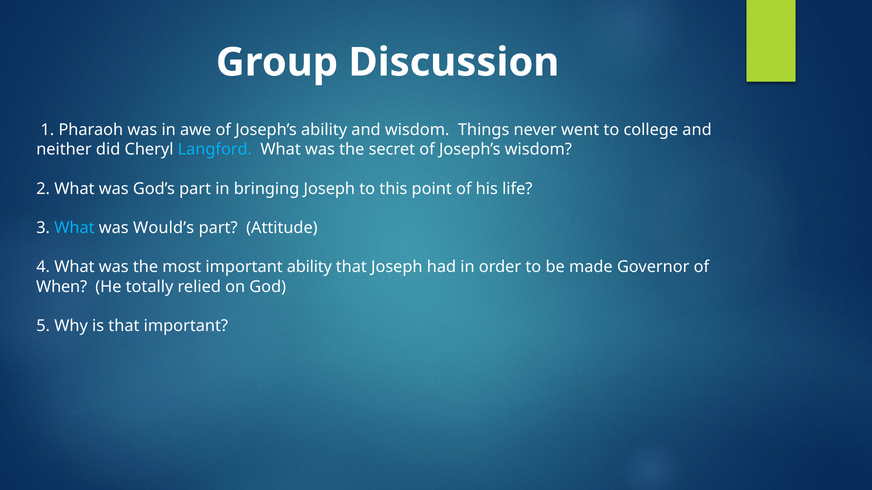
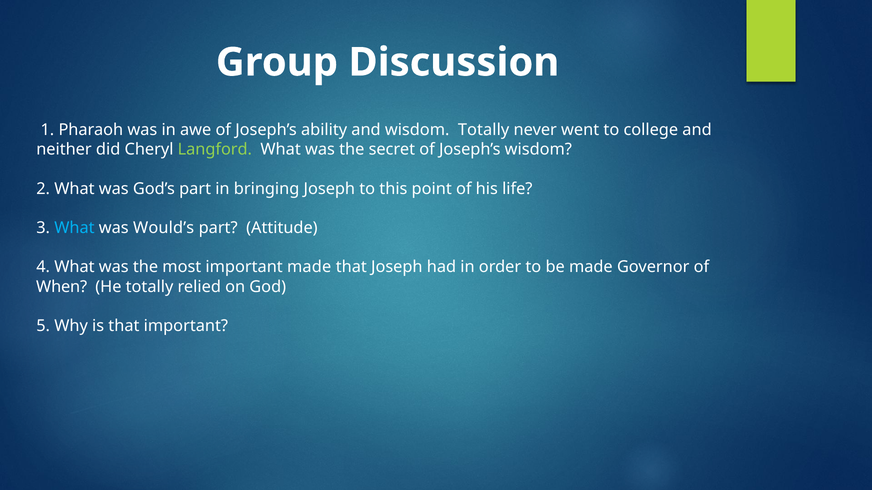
wisdom Things: Things -> Totally (484, 130)
Langford colour: light blue -> light green (215, 150)
important ability: ability -> made (309, 267)
